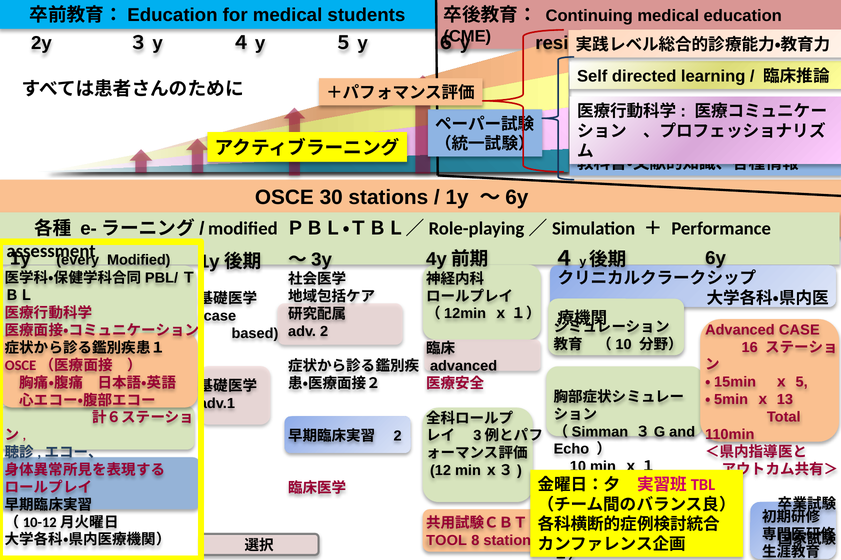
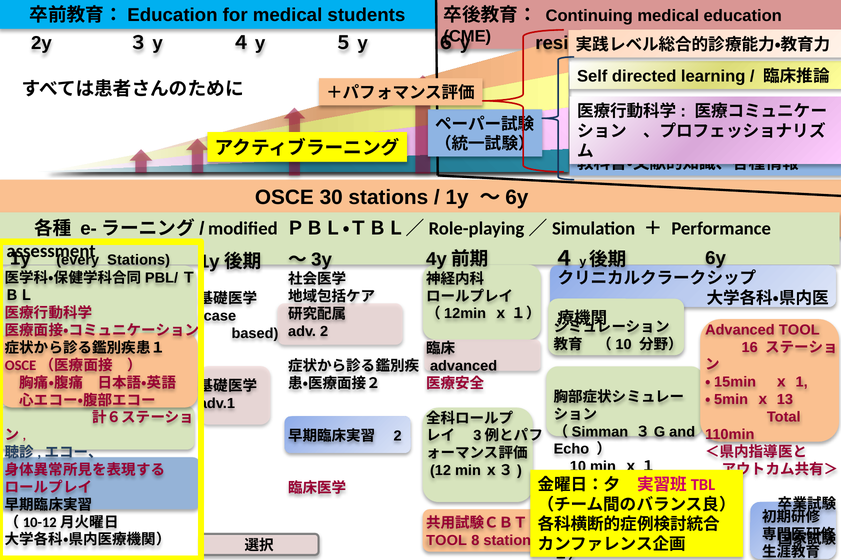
Modified: Modified -> Stations (139, 260)
CASE: CASE -> TOOL (799, 330)
5: 5 -> 1 (802, 383)
